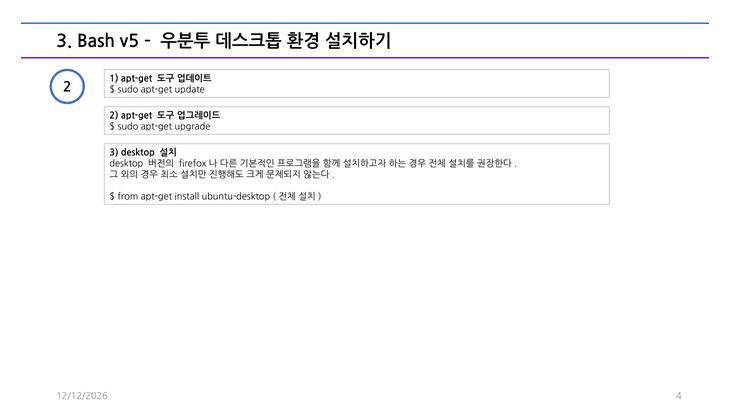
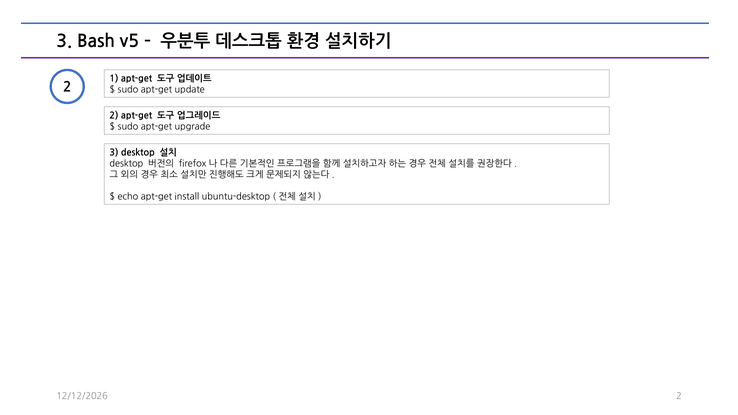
from: from -> echo (128, 197)
4: 4 -> 2 (679, 396)
